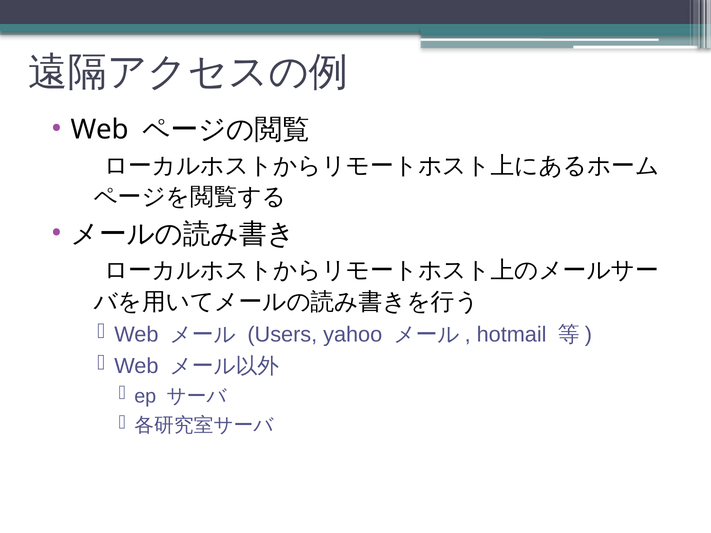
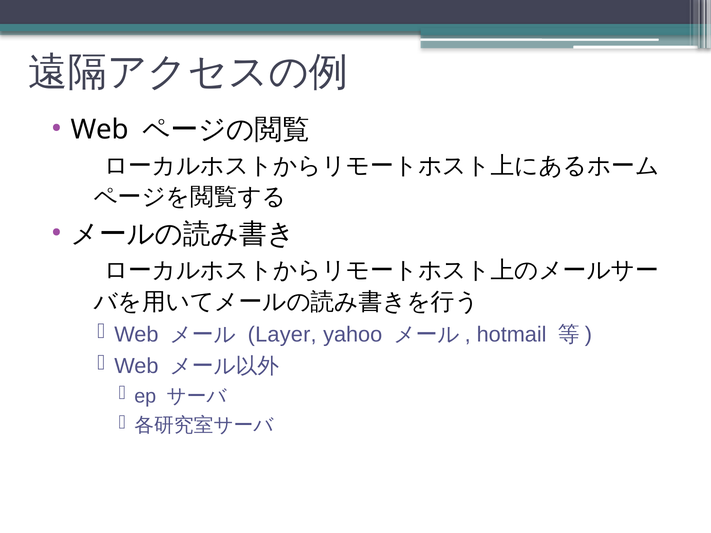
Users: Users -> Layer (282, 335)
